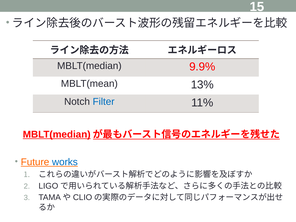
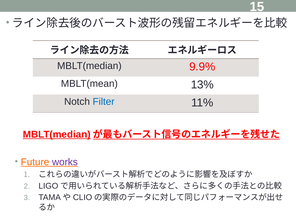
works colour: blue -> purple (65, 162)
